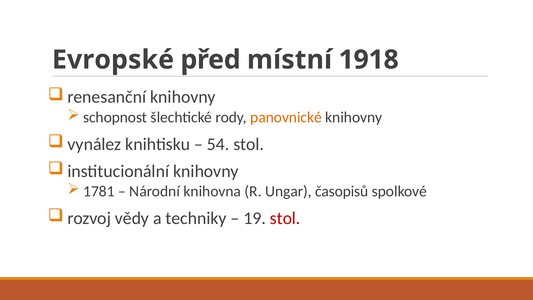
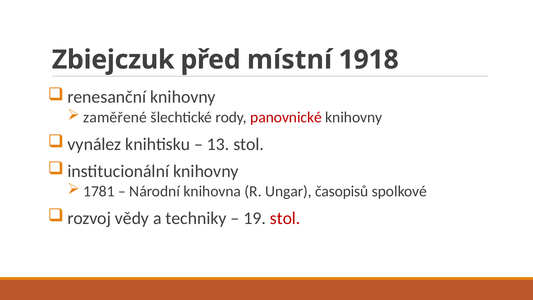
Evropské: Evropské -> Zbiejczuk (113, 60)
schopnost: schopnost -> zaměřené (115, 117)
panovnické colour: orange -> red (286, 117)
54: 54 -> 13 (218, 144)
